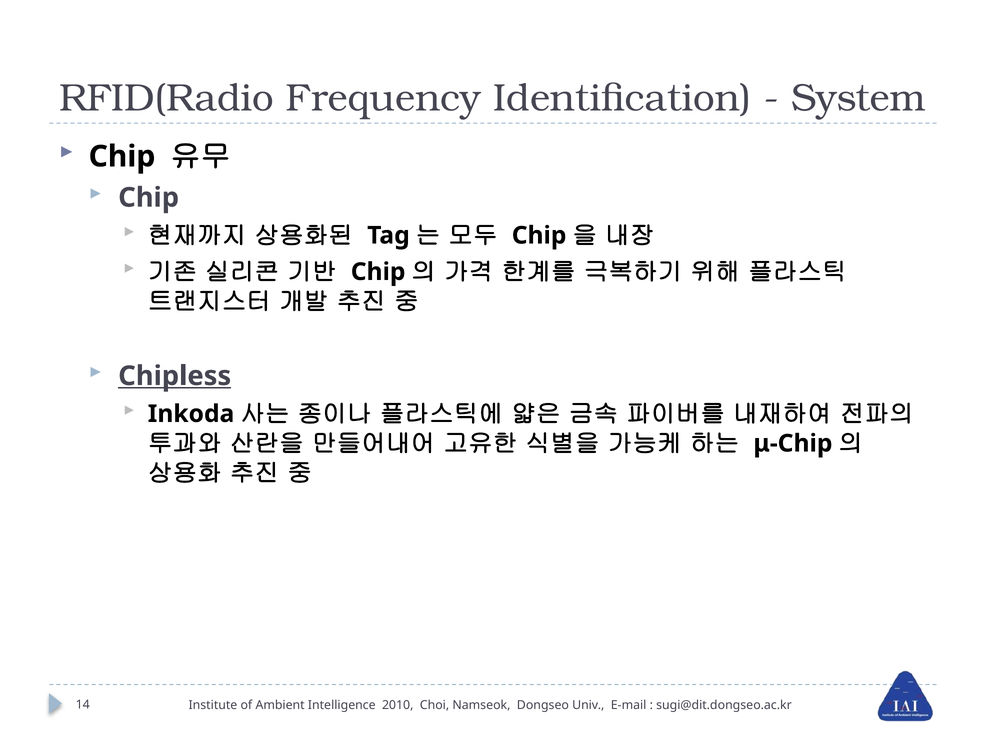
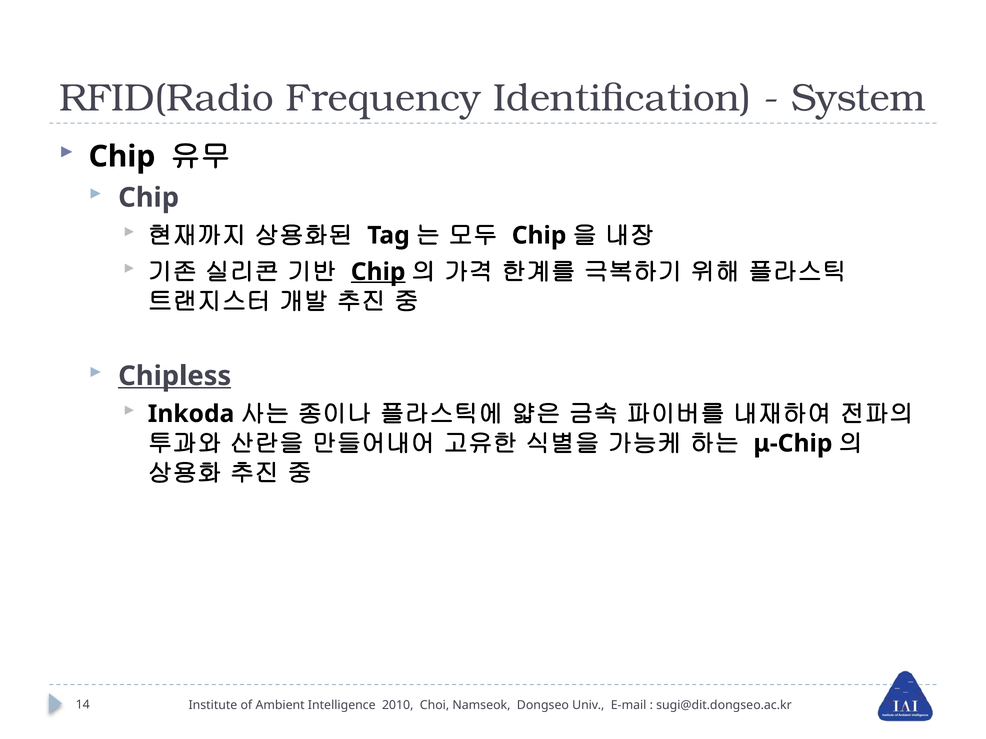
Chip underline: none -> present (378, 272)
